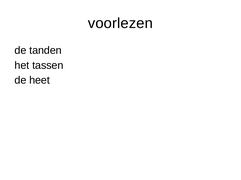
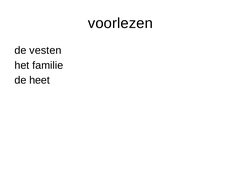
tanden: tanden -> vesten (45, 51)
tassen: tassen -> familie (48, 66)
